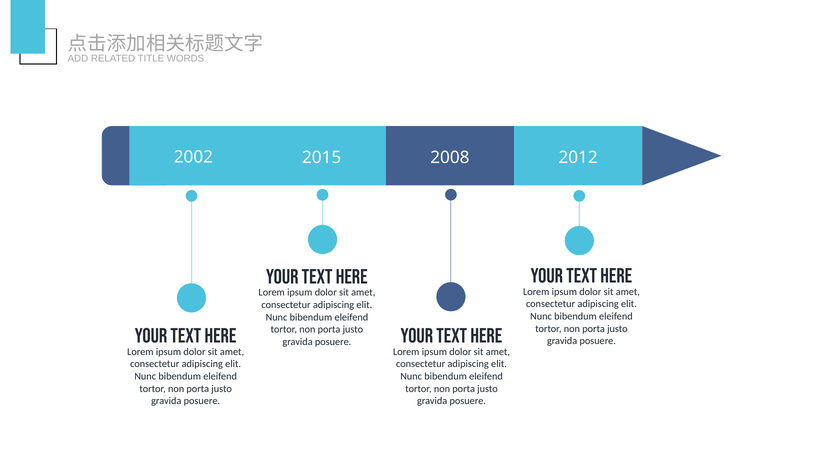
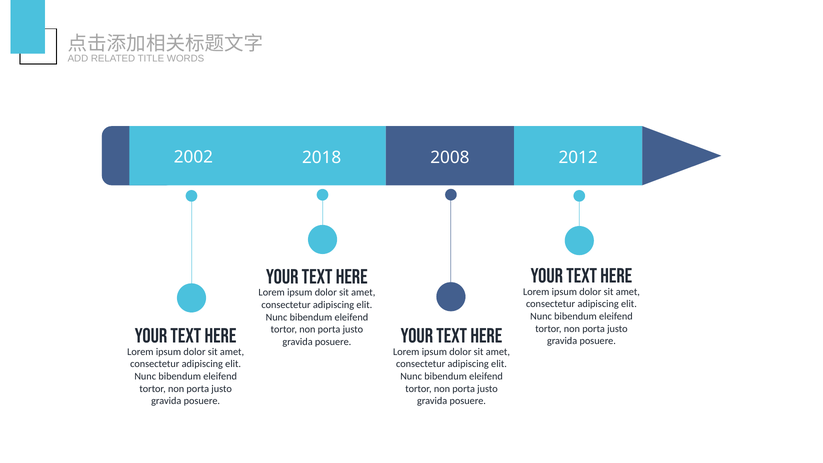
2015: 2015 -> 2018 (322, 157)
